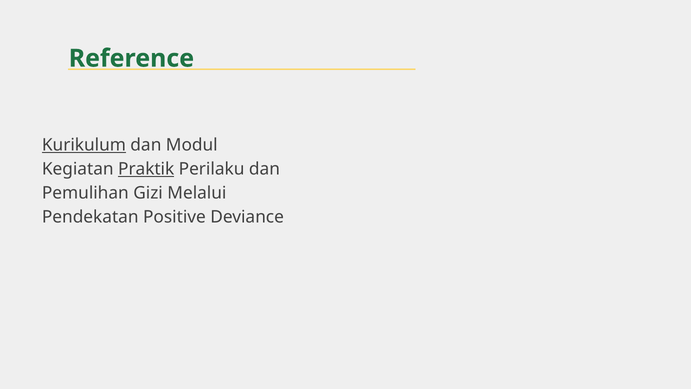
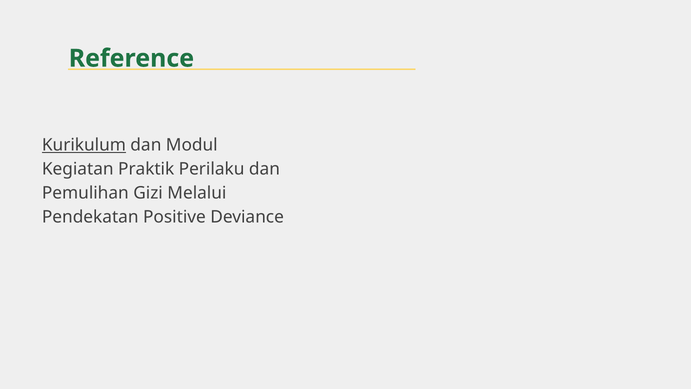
Praktik underline: present -> none (146, 169)
